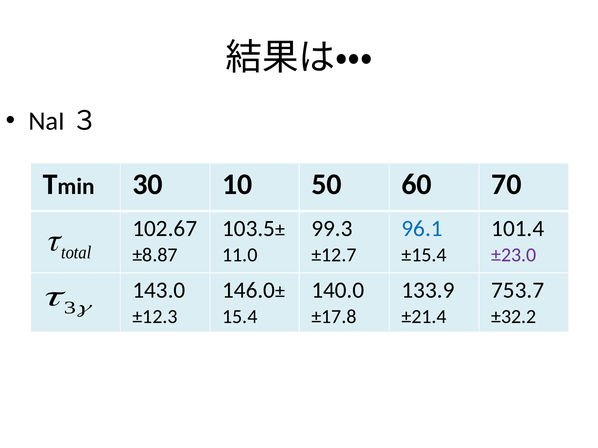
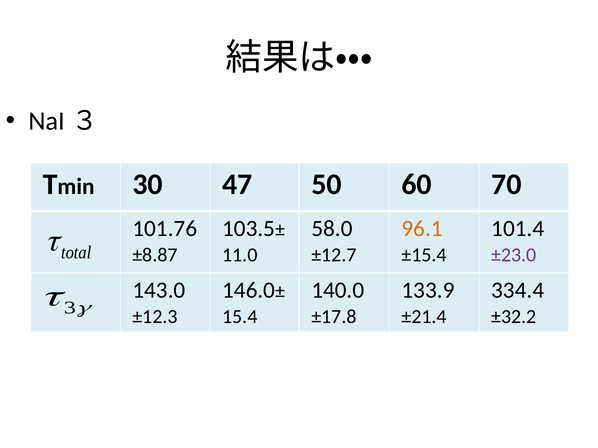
10: 10 -> 47 (237, 185)
102.67: 102.67 -> 101.76 (165, 229)
99.3: 99.3 -> 58.0 (332, 229)
96.1 colour: blue -> orange (422, 229)
753.7: 753.7 -> 334.4 (518, 291)
